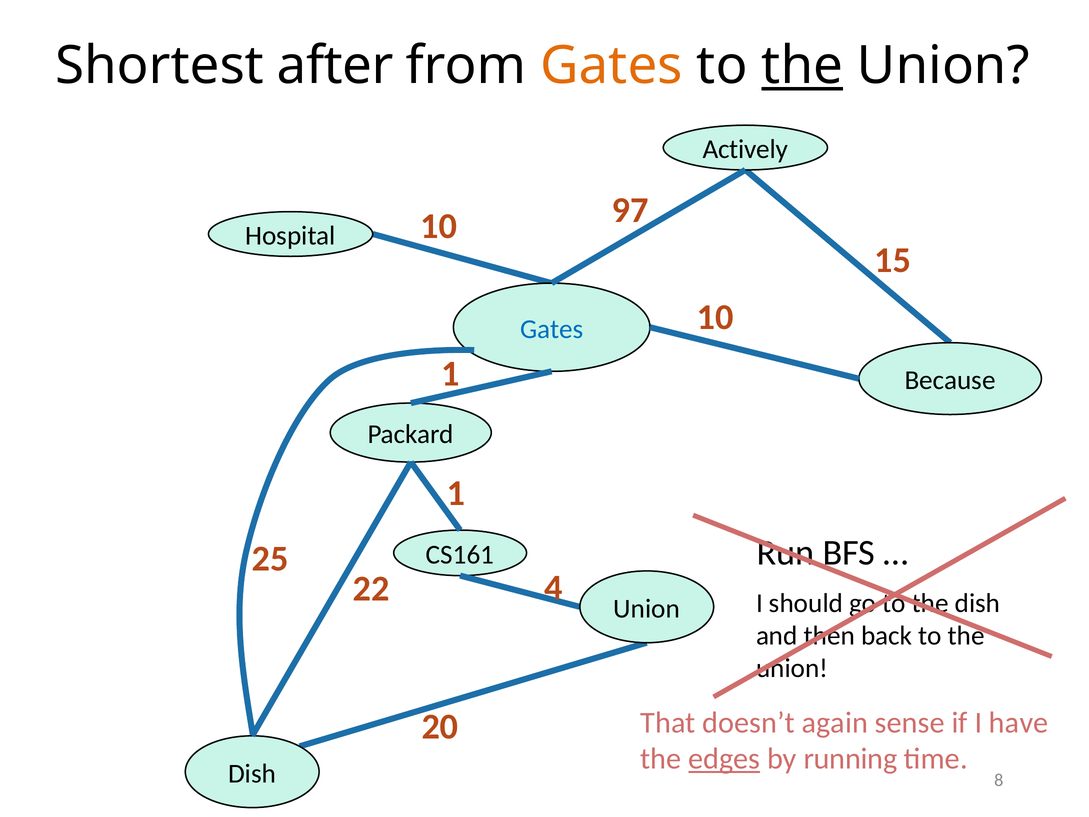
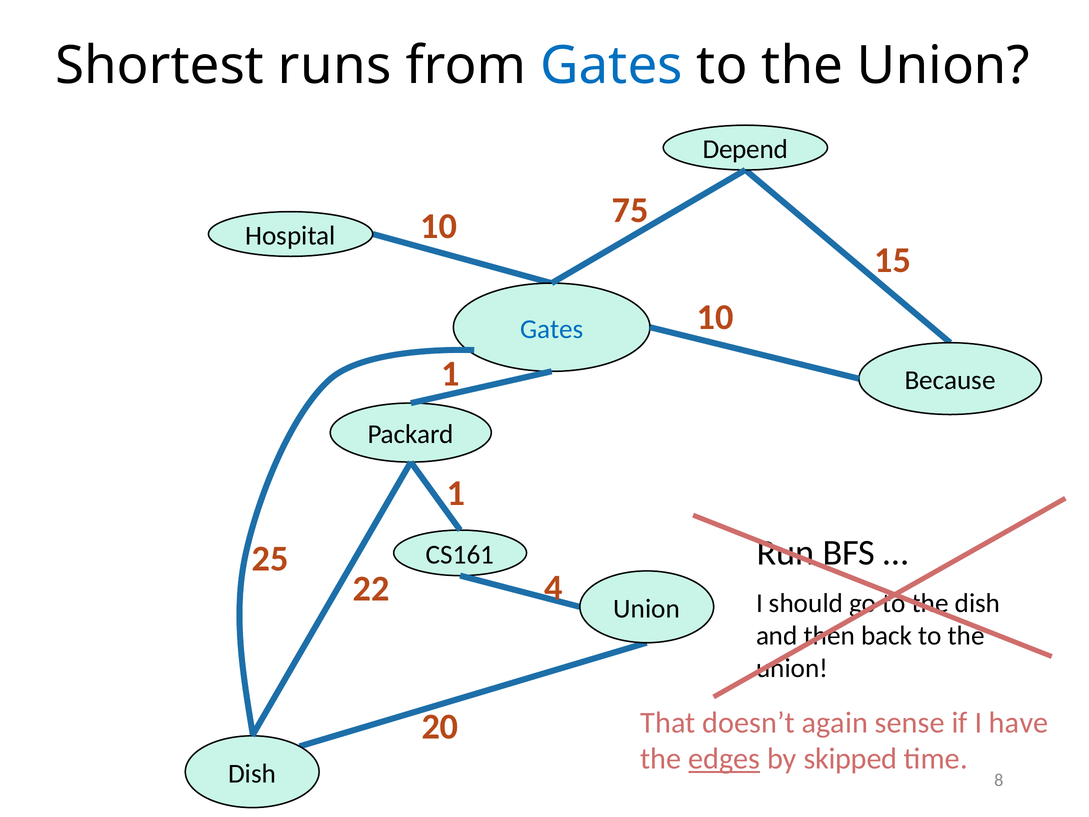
after: after -> runs (335, 66)
Gates colour: orange -> blue (611, 66)
the underline: present -> none (802, 66)
Actively: Actively -> Depend (745, 149)
97: 97 -> 75 (630, 210)
running: running -> skipped (850, 759)
